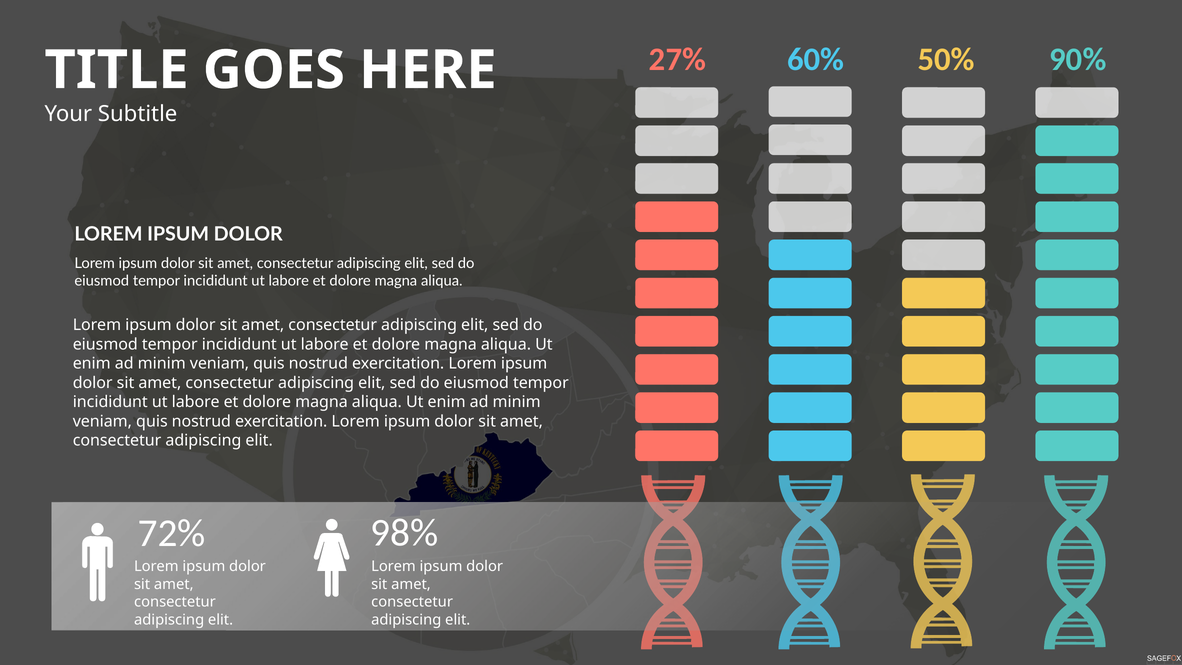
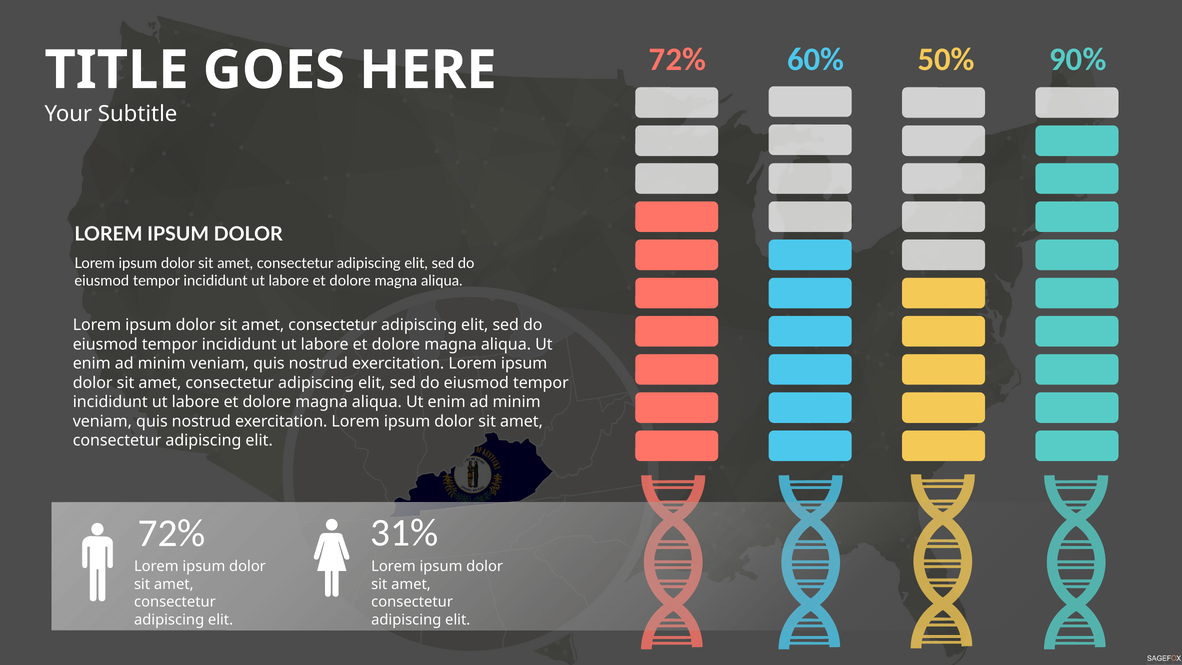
27%: 27% -> 72% (677, 59)
98%: 98% -> 31% (404, 533)
